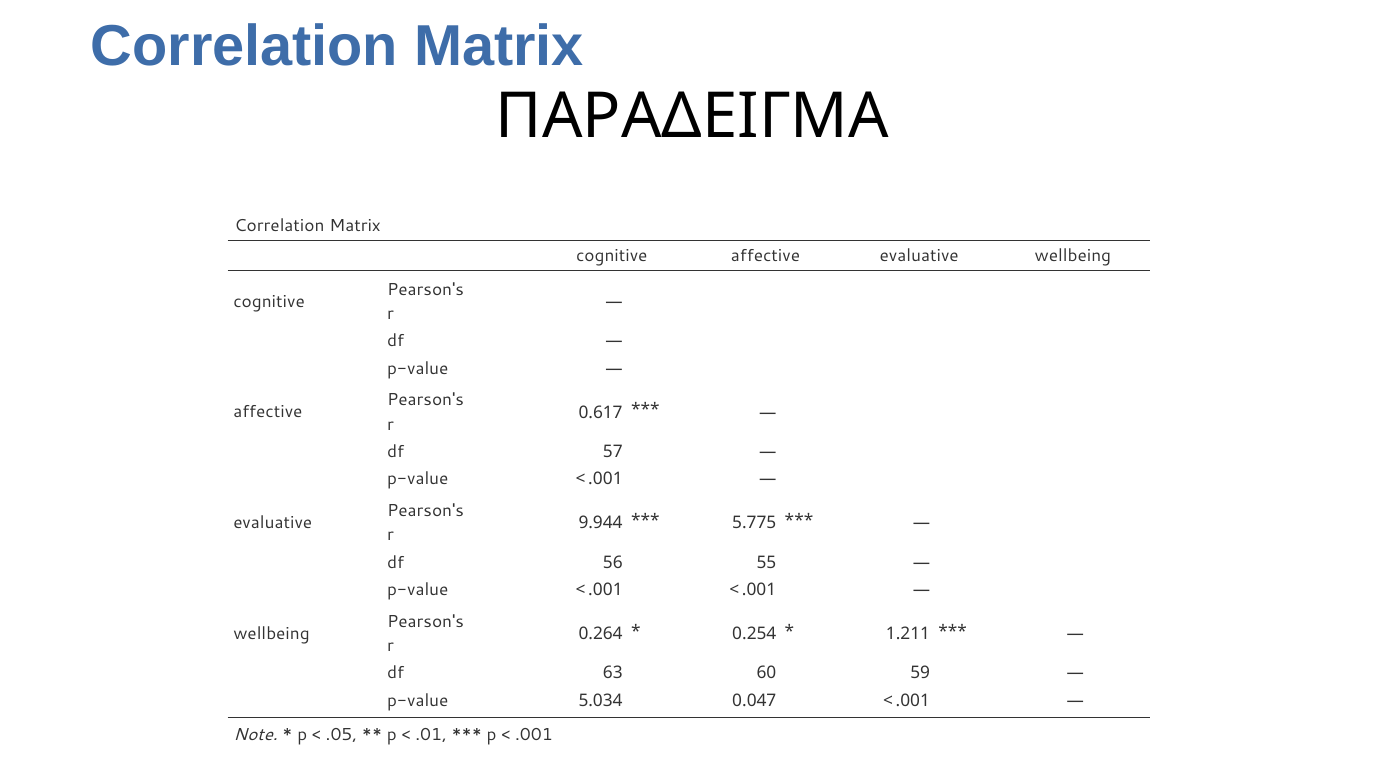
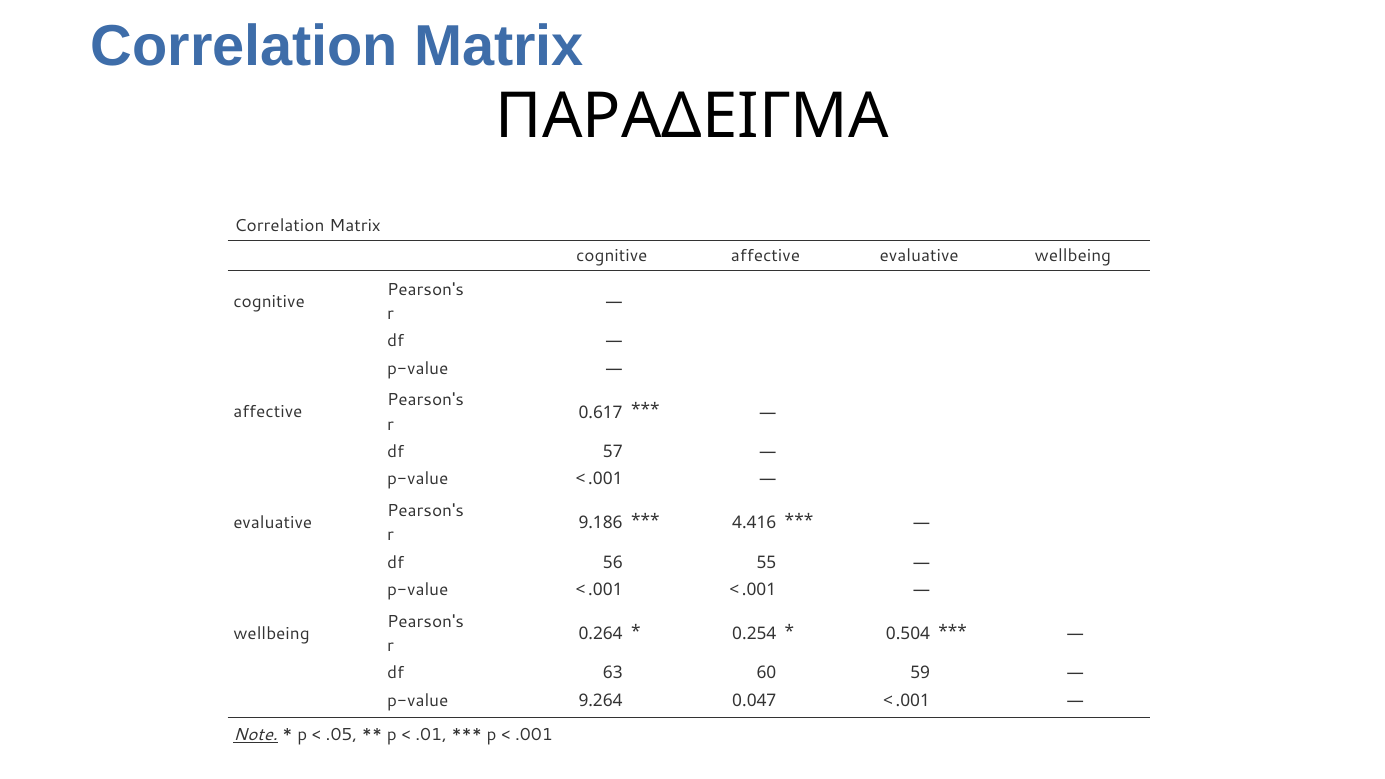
9.944: 9.944 -> 9.186 (601, 523)
5.775: 5.775 -> 4.416 (754, 523)
1.211: 1.211 -> 0.504 (908, 634)
5.034: 5.034 -> 9.264 (601, 701)
Note underline: none -> present (256, 735)
